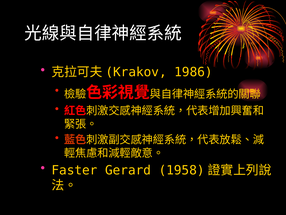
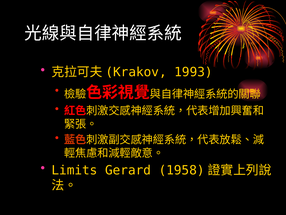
1986: 1986 -> 1993 (193, 72)
Faster: Faster -> Limits (74, 170)
